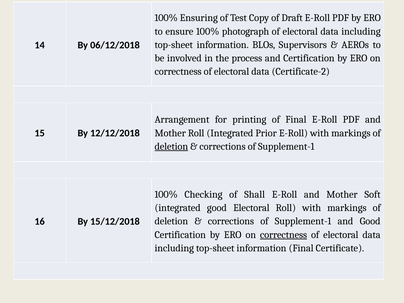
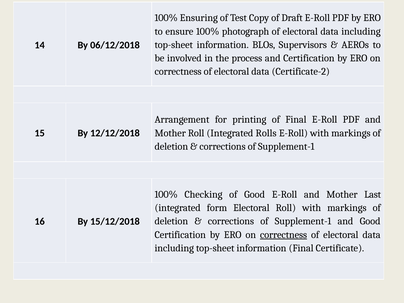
Prior: Prior -> Rolls (266, 133)
deletion underline: present -> none (171, 146)
of Shall: Shall -> Good (255, 195)
Soft: Soft -> Last (373, 195)
integrated good: good -> form (217, 208)
